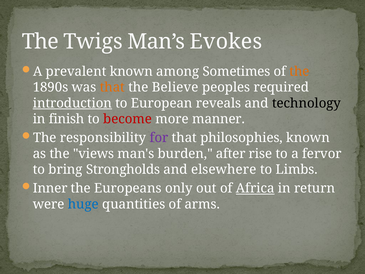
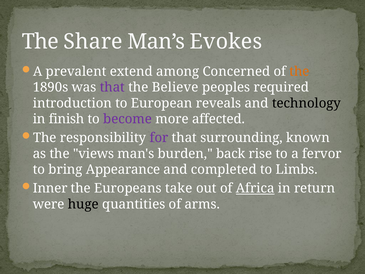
Twigs: Twigs -> Share (93, 42)
prevalent known: known -> extend (131, 71)
Sometimes: Sometimes -> Concerned (236, 71)
that colour: orange -> purple (112, 87)
introduction underline: present -> none (72, 103)
become colour: red -> purple (128, 119)
manner: manner -> affected (218, 119)
philosophies: philosophies -> surrounding (241, 138)
after: after -> back (231, 154)
Strongholds: Strongholds -> Appearance (123, 169)
elsewhere: elsewhere -> completed (224, 169)
only: only -> take (179, 188)
huge colour: blue -> black (83, 204)
